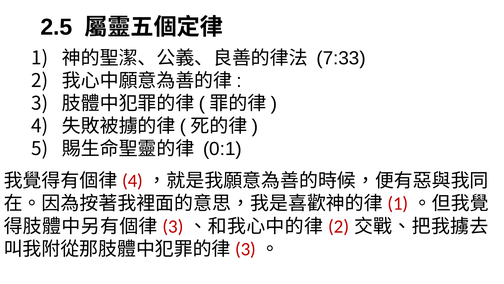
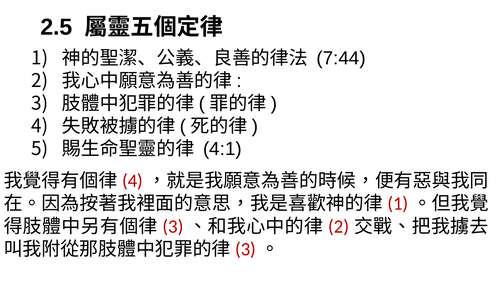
7:33: 7:33 -> 7:44 (341, 58)
0:1: 0:1 -> 4:1 (222, 149)
